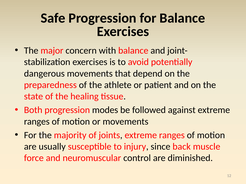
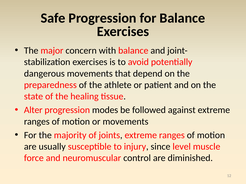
Both: Both -> Alter (33, 110)
back: back -> level (182, 147)
